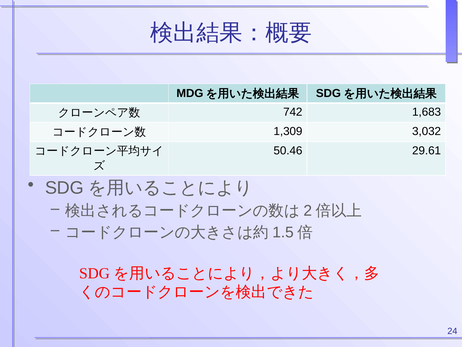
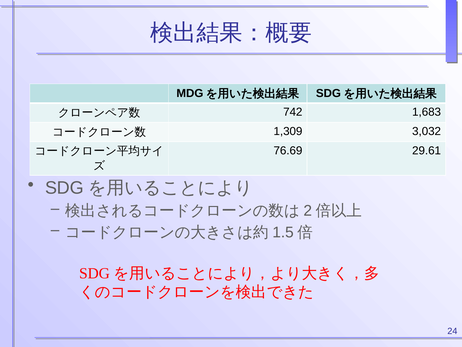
50.46: 50.46 -> 76.69 (288, 150)
